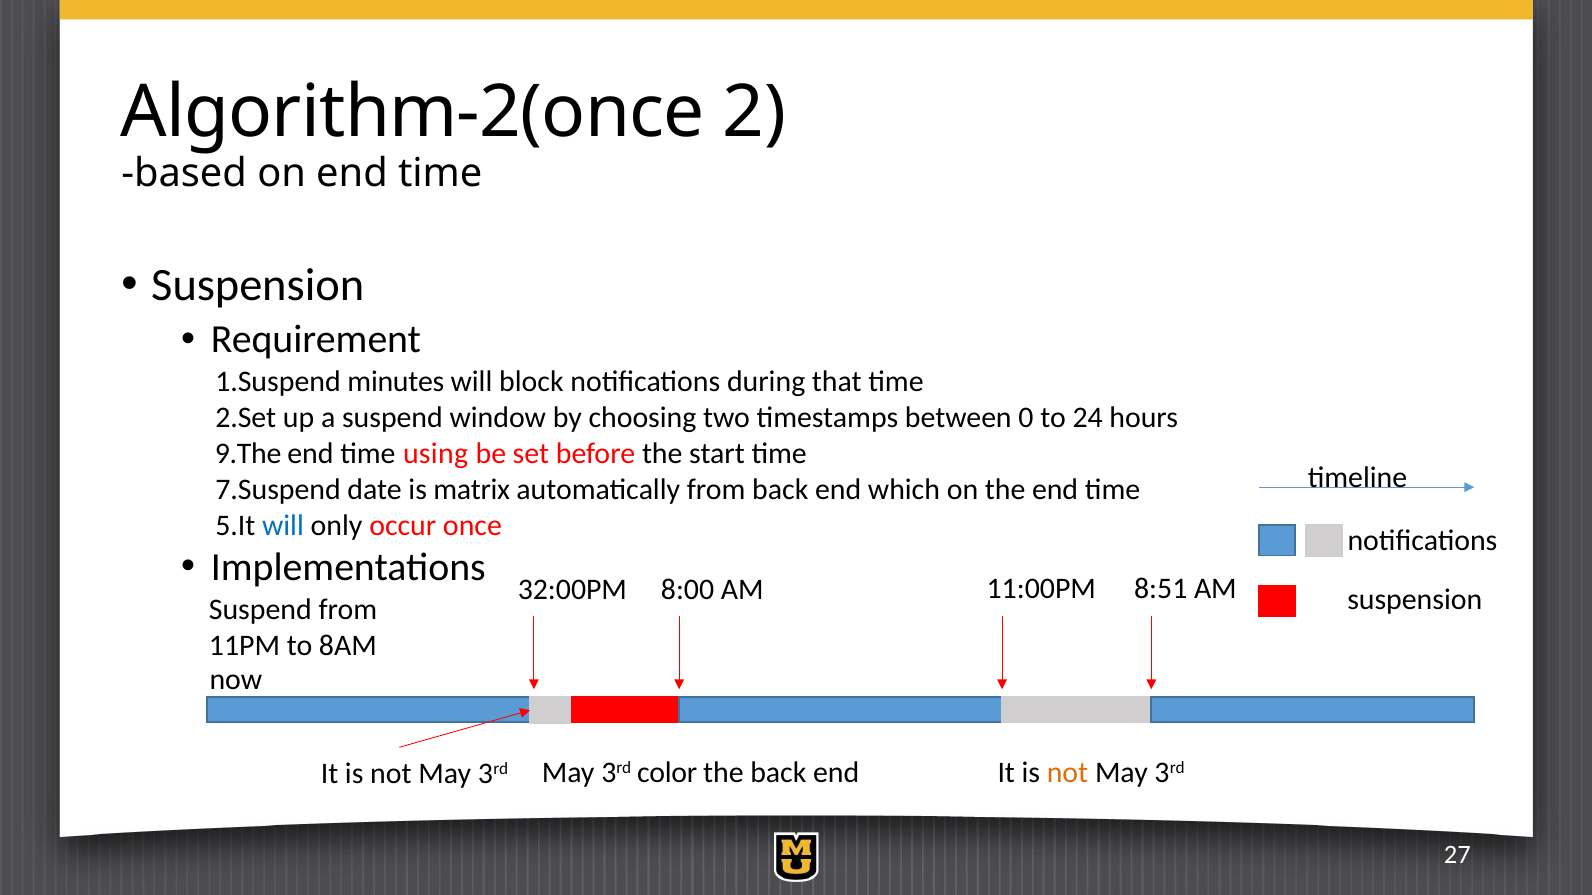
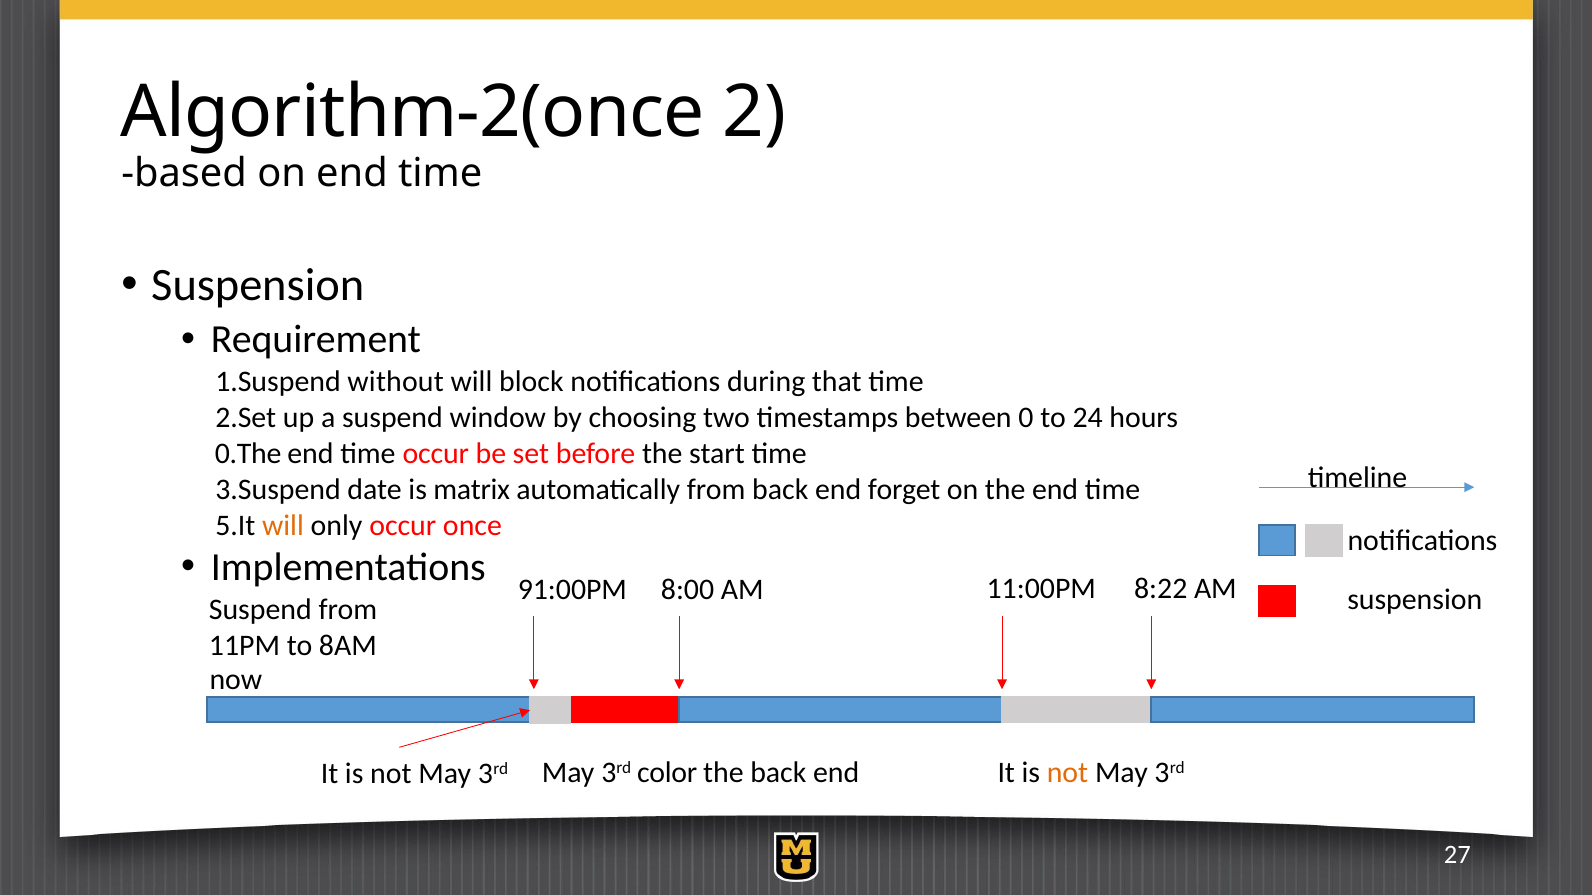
minutes: minutes -> without (396, 382)
9.The: 9.The -> 0.The (248, 454)
time using: using -> occur (436, 454)
7.Suspend: 7.Suspend -> 3.Suspend (278, 490)
which: which -> forget (904, 490)
will colour: blue -> orange (283, 526)
32:00PM: 32:00PM -> 91:00PM (572, 590)
8:51: 8:51 -> 8:22 (1161, 589)
